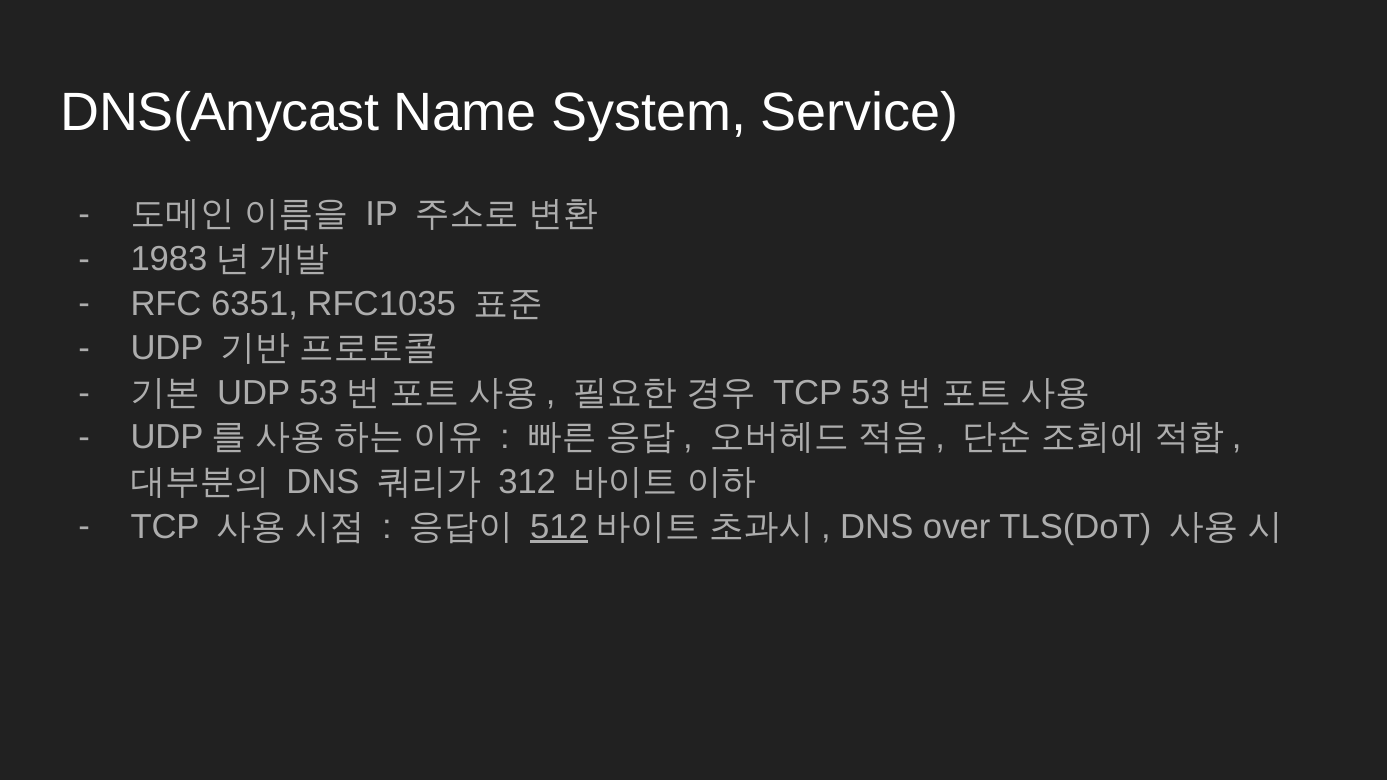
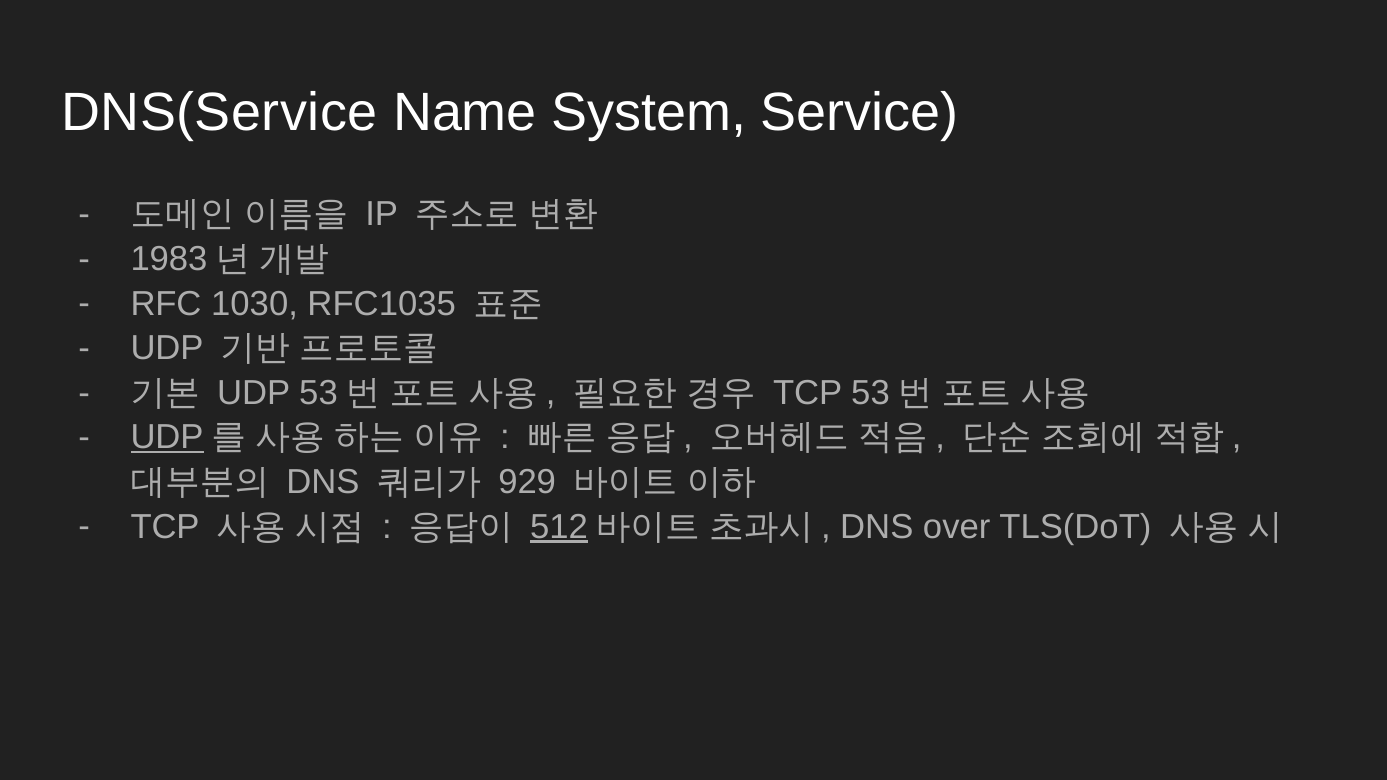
DNS(Anycast: DNS(Anycast -> DNS(Service (219, 112)
6351: 6351 -> 1030 (255, 304)
UDP underline: none -> present (167, 438)
312: 312 -> 929 (527, 482)
